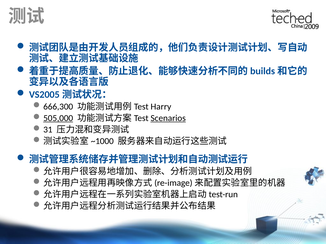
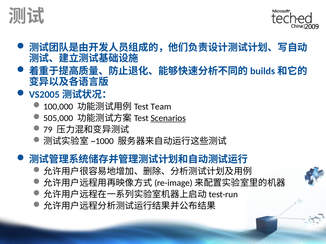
666,300: 666,300 -> 100,000 (58, 107)
Harry: Harry -> Team (161, 107)
505,000 underline: present -> none (58, 118)
31: 31 -> 79 (48, 130)
